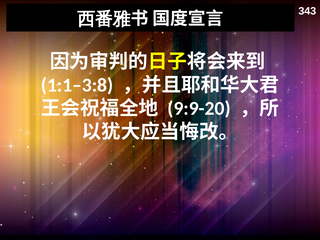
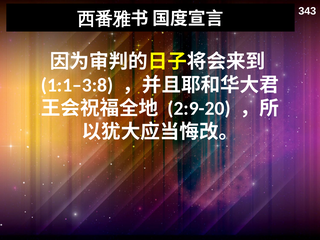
9:9-20: 9:9-20 -> 2:9-20 (199, 109)
